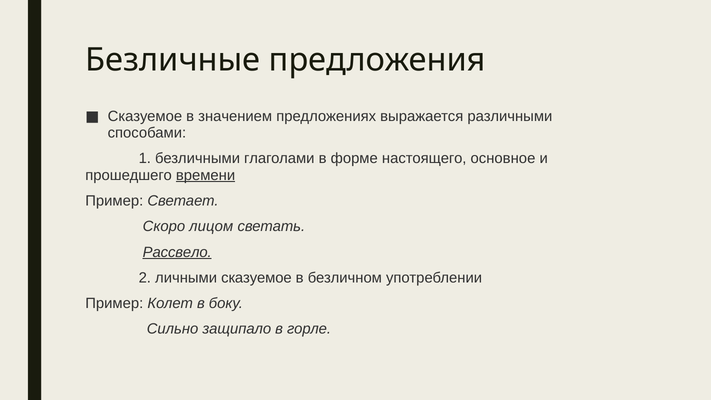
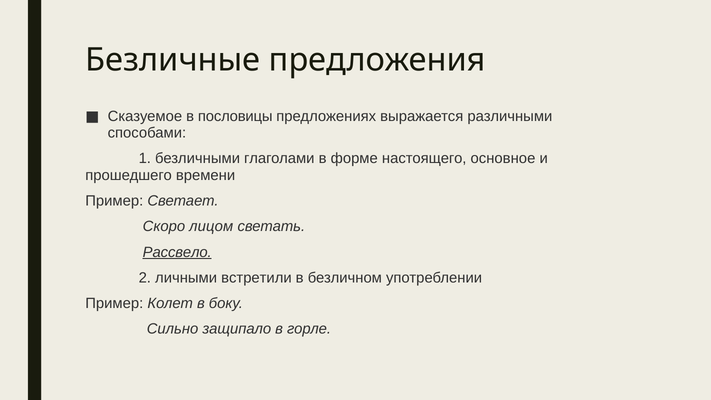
значением: значением -> пословицы (235, 116)
времени underline: present -> none (206, 175)
личными сказуемое: сказуемое -> встретили (256, 278)
